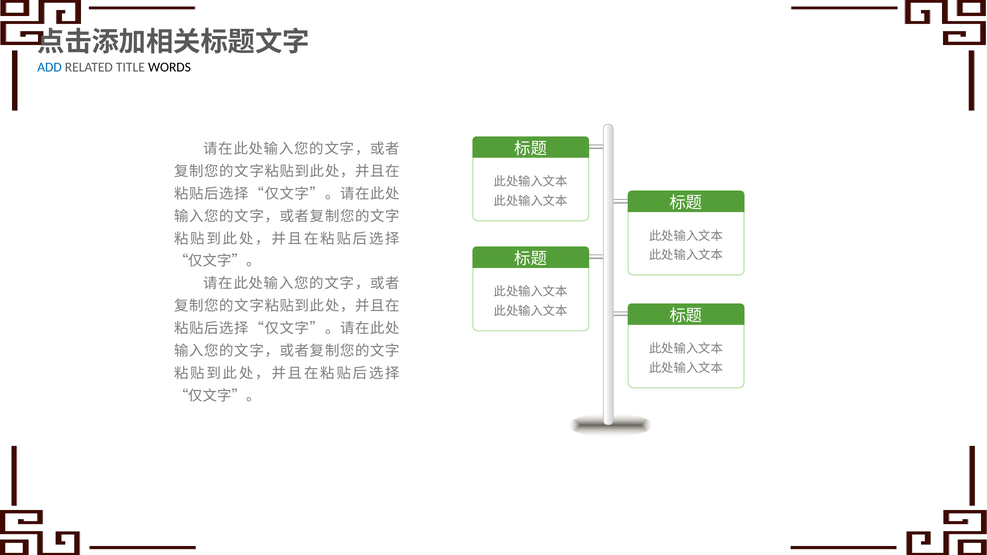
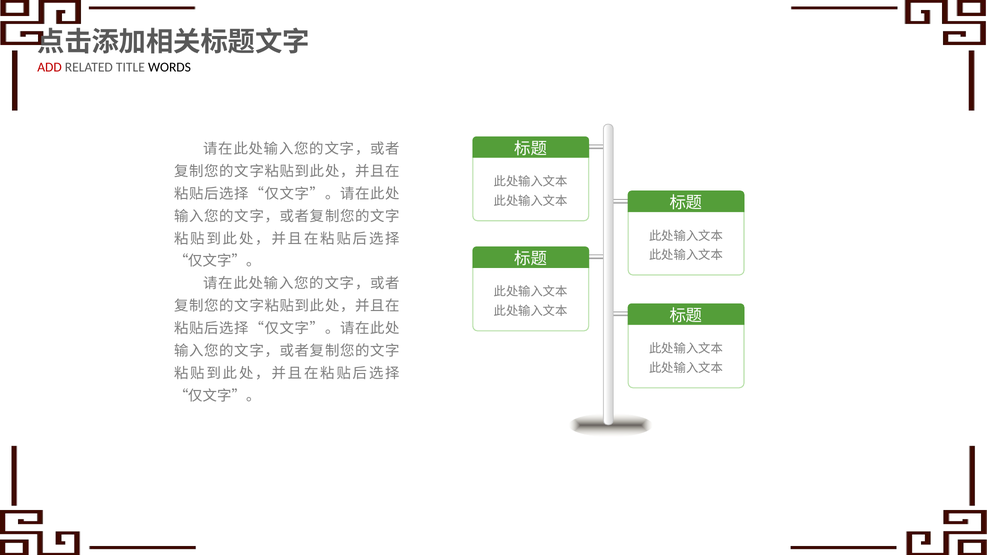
ADD colour: blue -> red (50, 68)
